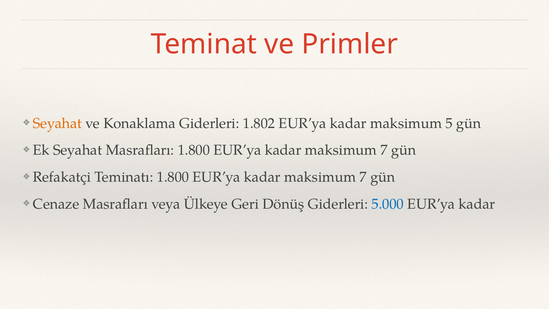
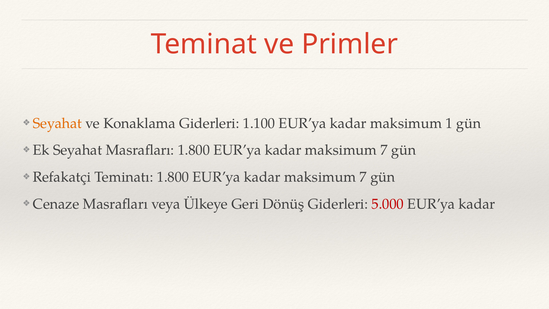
1.802: 1.802 -> 1.100 (259, 123)
5: 5 -> 1 (449, 123)
5.000 colour: blue -> red (388, 204)
